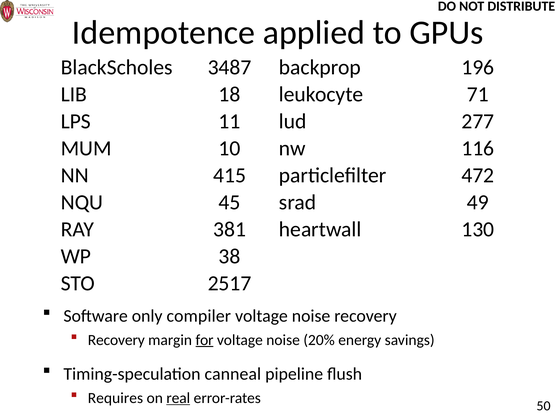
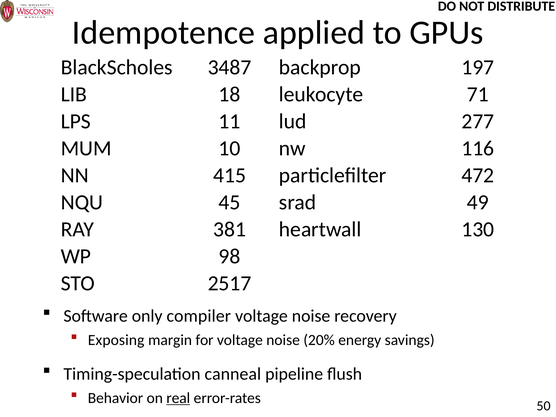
196: 196 -> 197 (478, 67)
38: 38 -> 98 (230, 256)
Recovery: Recovery -> Exposing (116, 340)
for underline: present -> none (205, 340)
Requires: Requires -> Behavior (115, 398)
